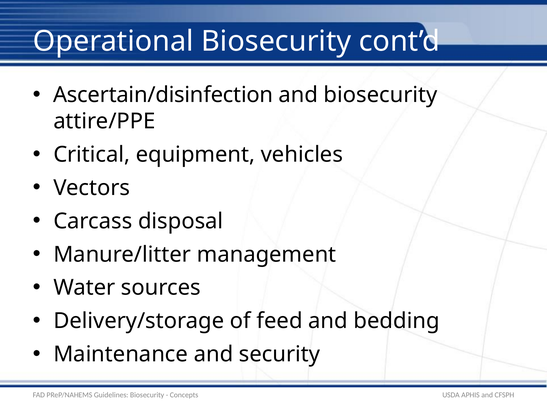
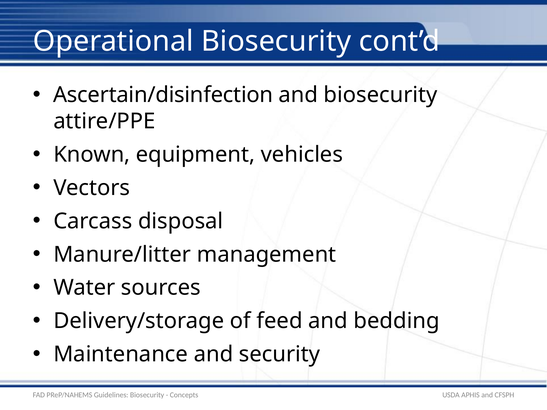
Critical: Critical -> Known (92, 155)
